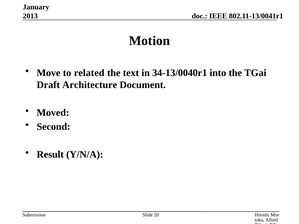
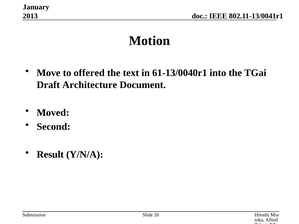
related: related -> offered (89, 73)
34-13/0040r1: 34-13/0040r1 -> 61-13/0040r1 (180, 73)
